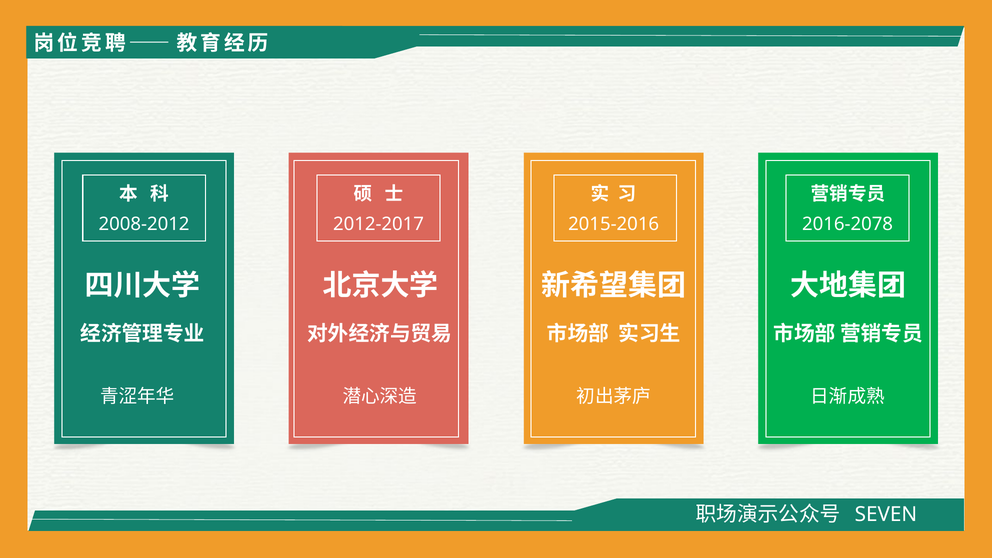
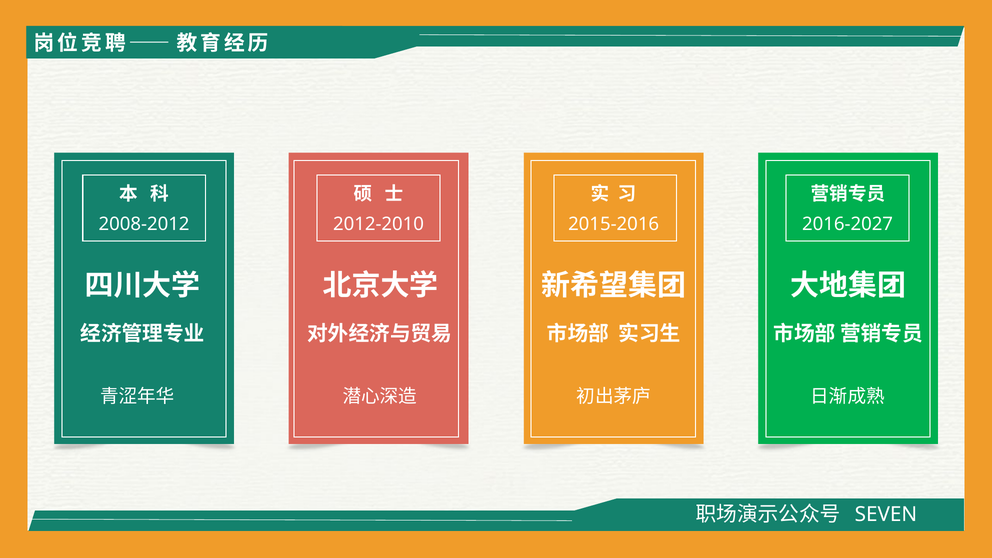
2012-2017: 2012-2017 -> 2012-2010 (379, 224)
2016-2078: 2016-2078 -> 2016-2027 (848, 224)
